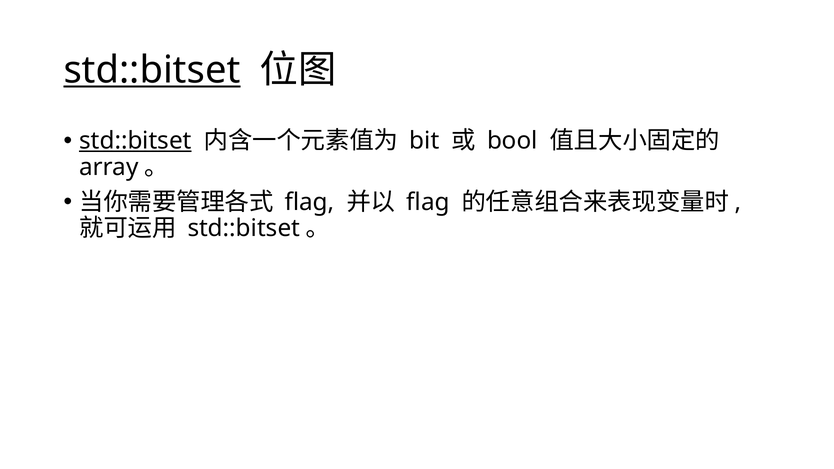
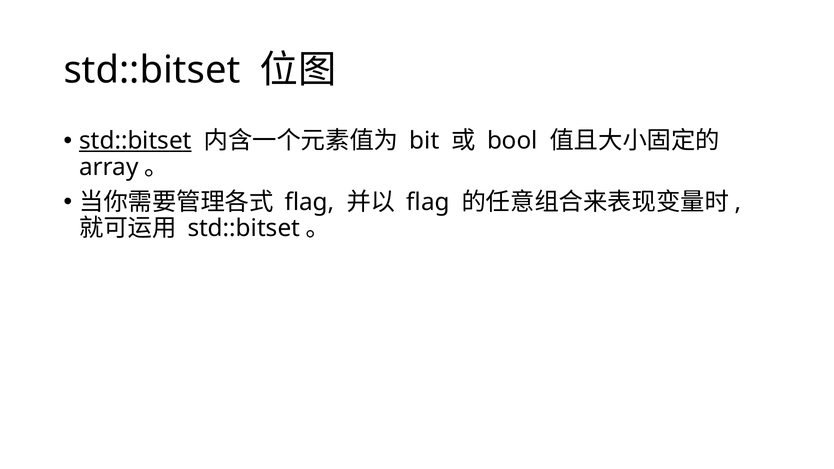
std::bitset underline: present -> none (152, 70)
